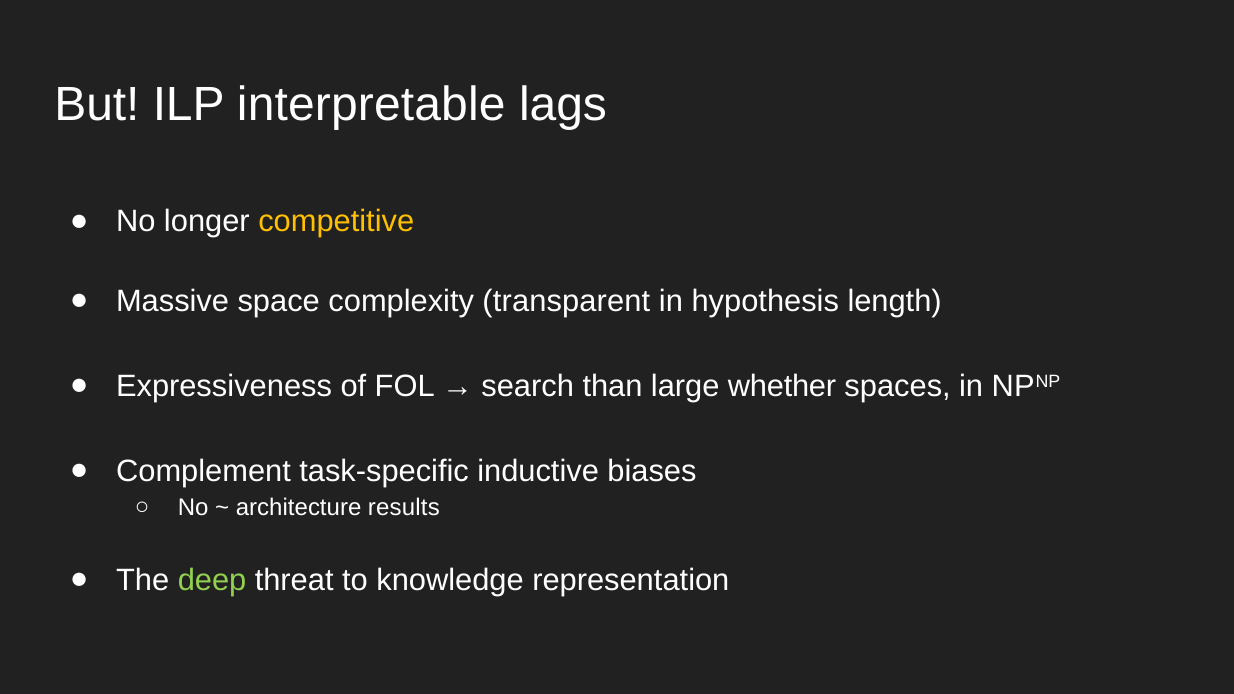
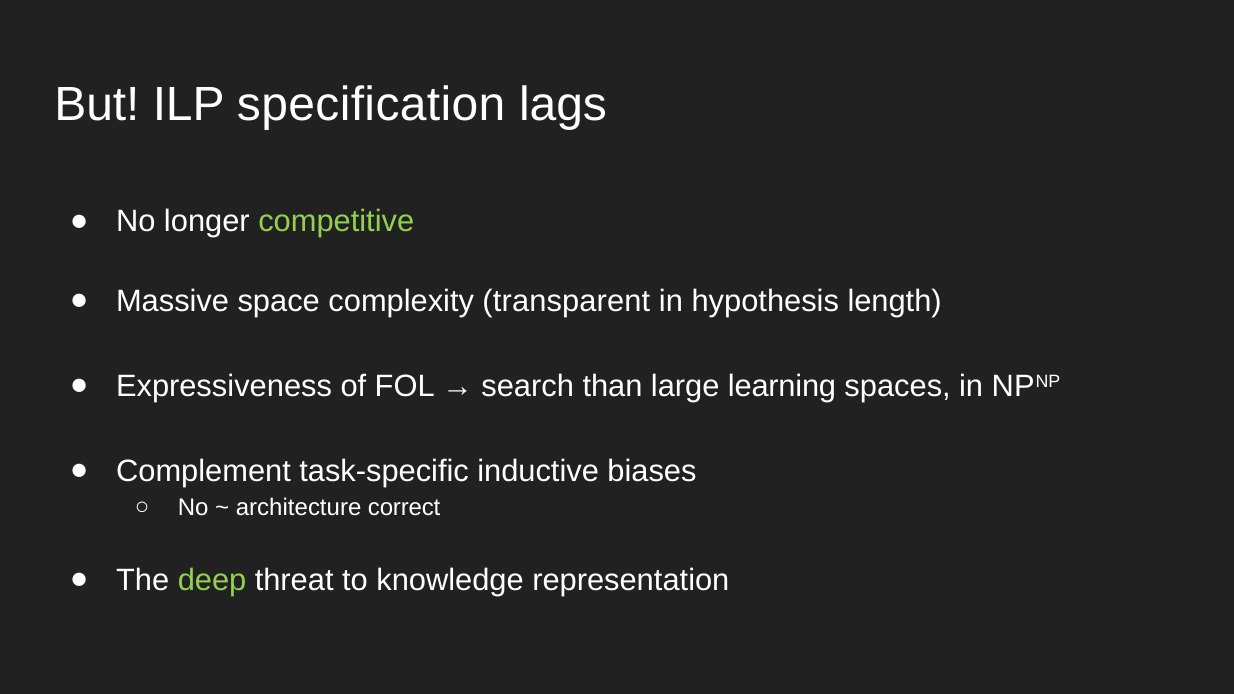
interpretable: interpretable -> specification (371, 105)
competitive colour: yellow -> light green (336, 222)
whether: whether -> learning (782, 386)
results: results -> correct (404, 508)
